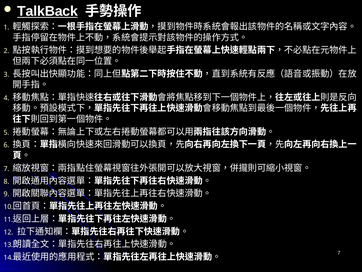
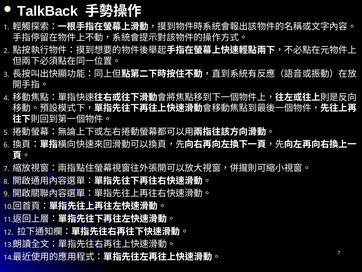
TalkBack underline: present -> none (48, 11)
